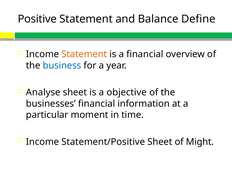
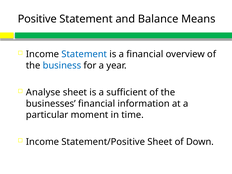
Define: Define -> Means (198, 19)
Statement colour: orange -> blue (84, 54)
objective: objective -> sufficient (127, 92)
Might: Might -> Down (200, 142)
